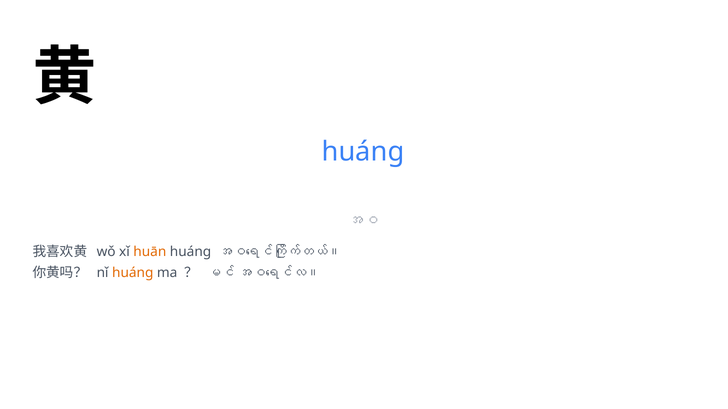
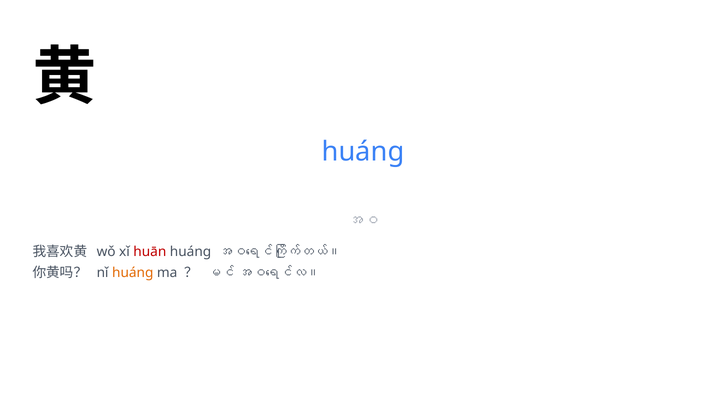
huān colour: orange -> red (150, 252)
